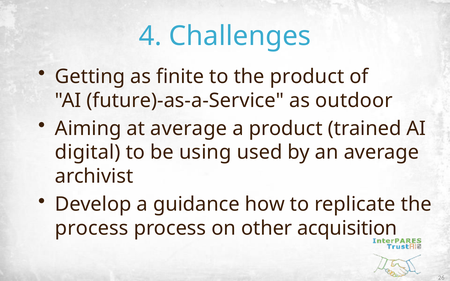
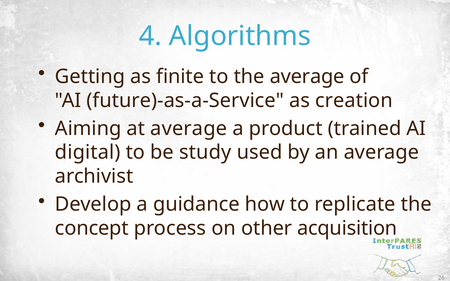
Challenges: Challenges -> Algorithms (240, 36)
the product: product -> average (307, 77)
outdoor: outdoor -> creation (354, 101)
using: using -> study (205, 153)
process: process -> concept (92, 229)
